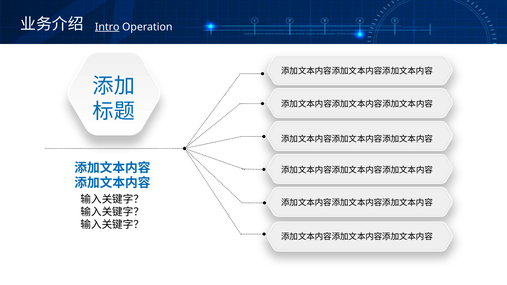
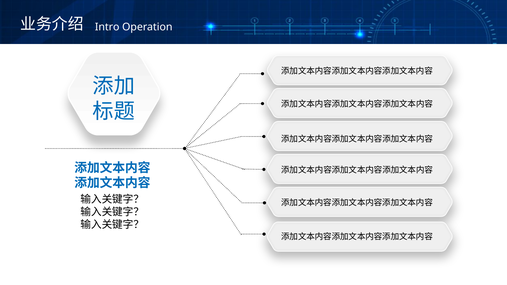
Intro underline: present -> none (107, 27)
